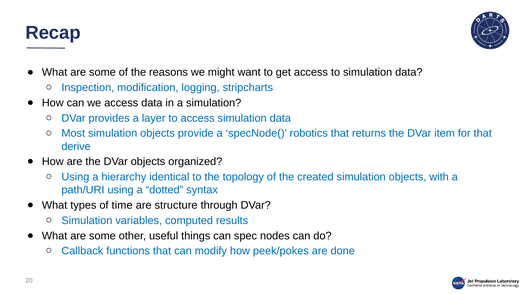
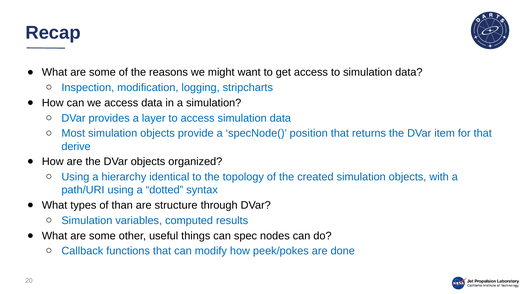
robotics: robotics -> position (309, 133)
time: time -> than (122, 205)
